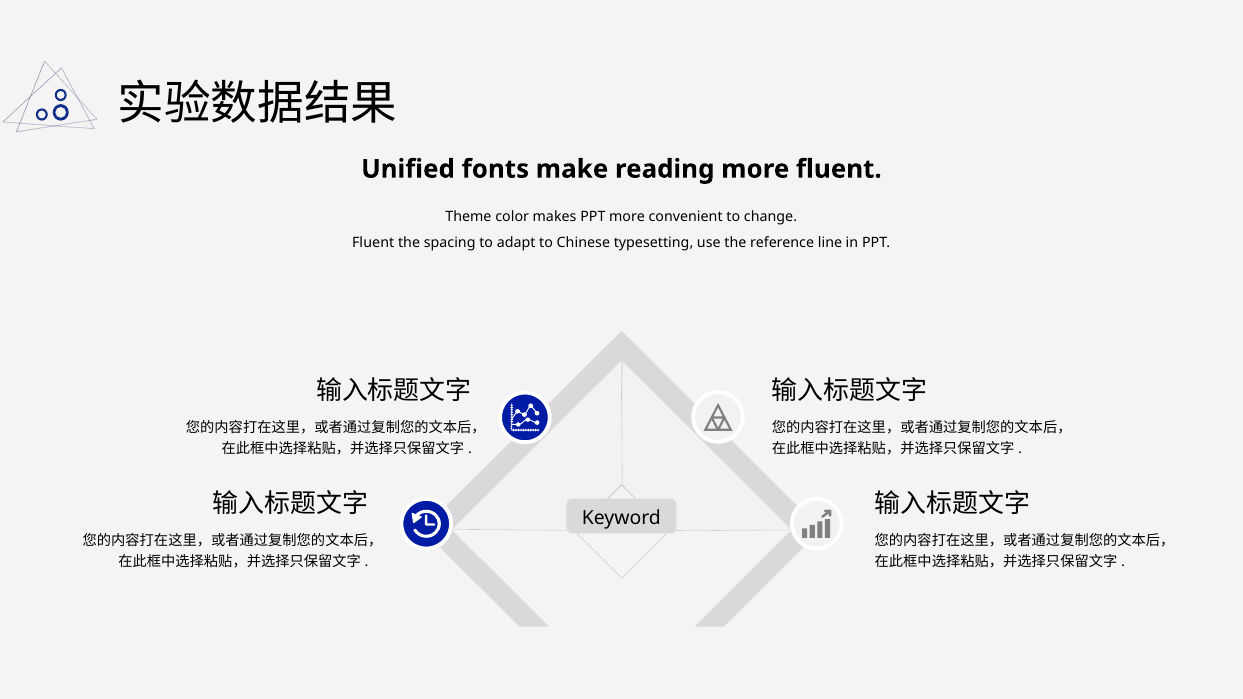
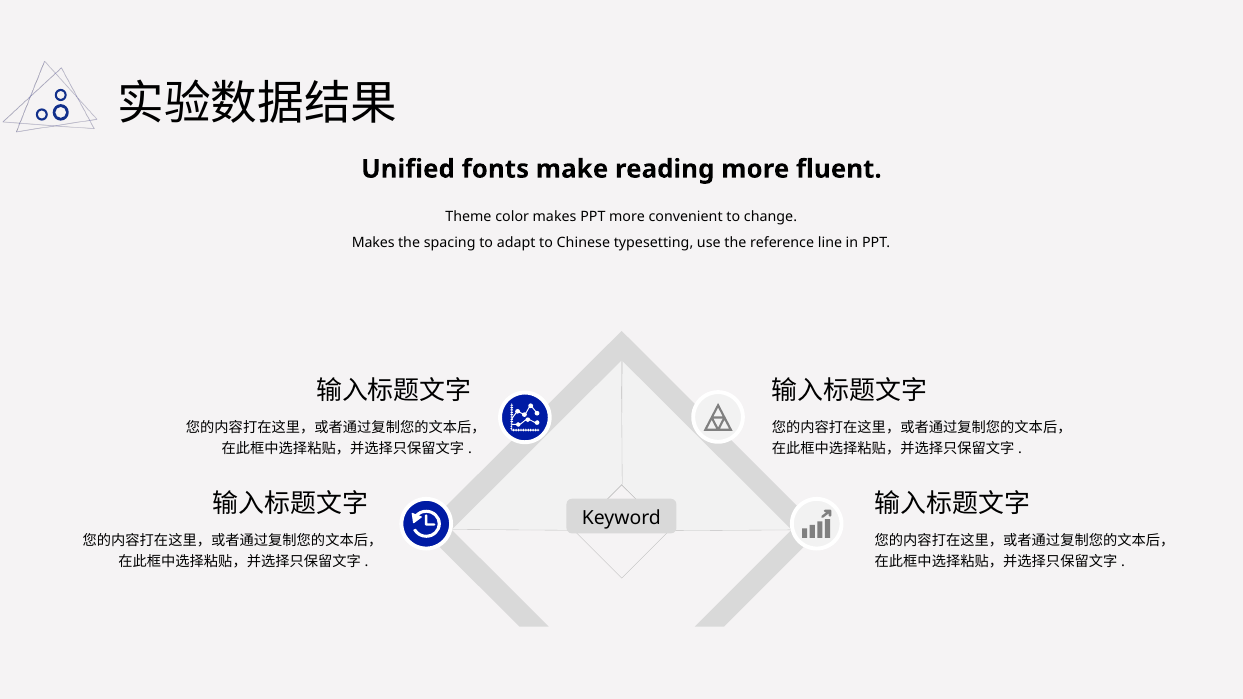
Fluent: Fluent -> Makes (373, 243)
